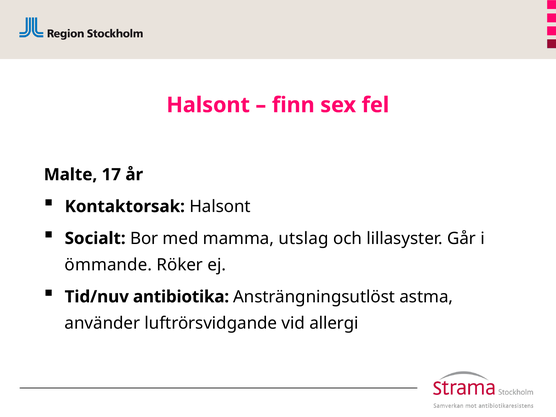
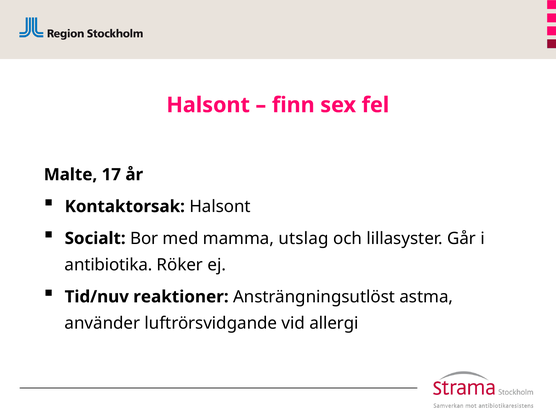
ömmande: ömmande -> antibiotika (108, 265)
antibiotika: antibiotika -> reaktioner (181, 297)
